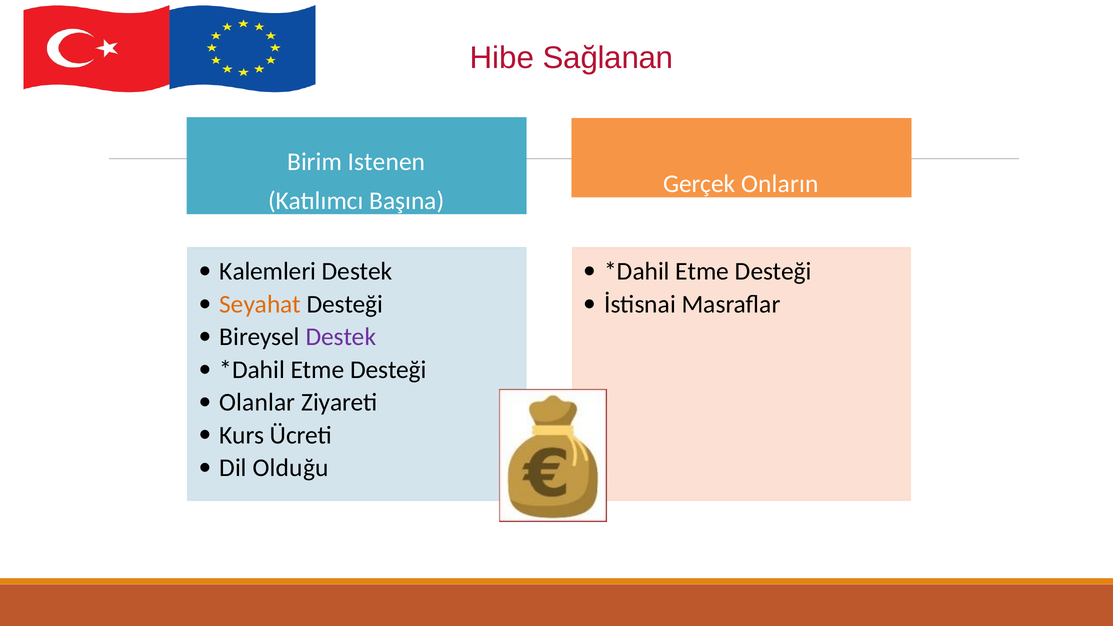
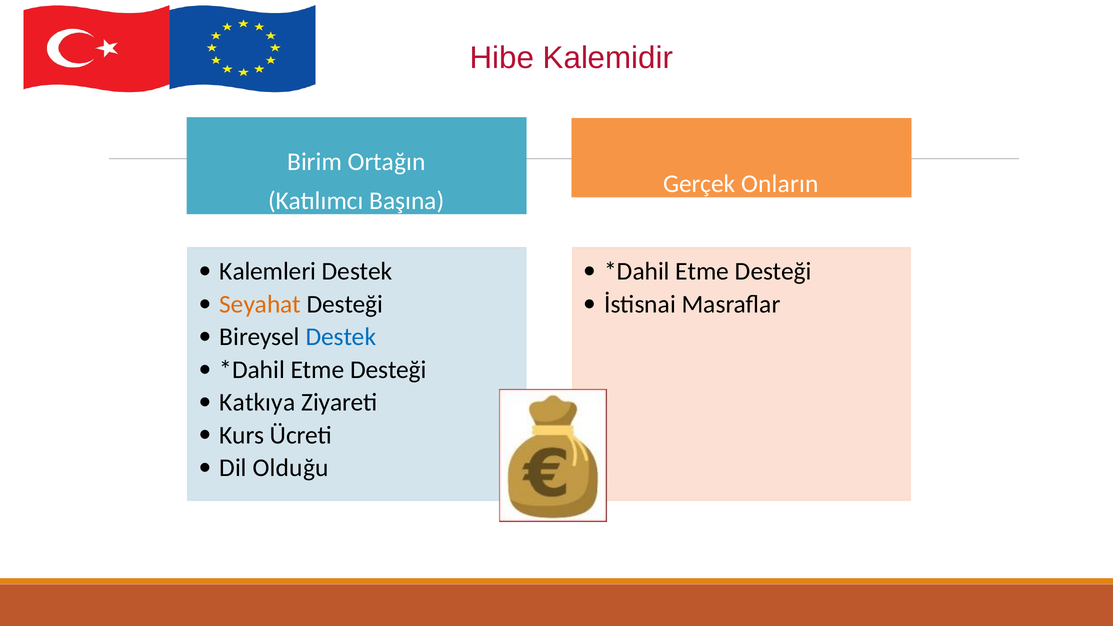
Sağlanan: Sağlanan -> Kalemidir (608, 58)
Istenen: Istenen -> Ortağın (387, 162)
Destek colour: purple -> blue (341, 337)
Olanlar: Olanlar -> Katkıya (257, 402)
